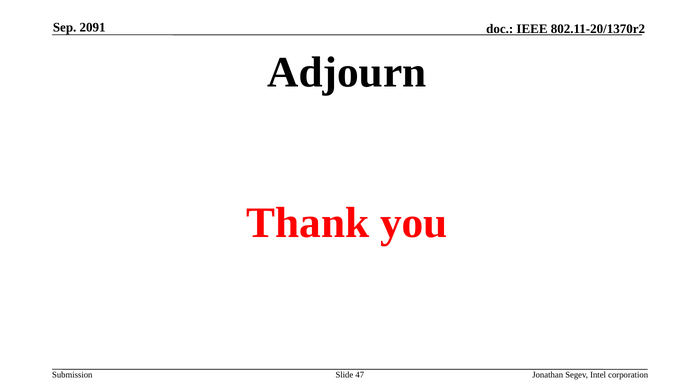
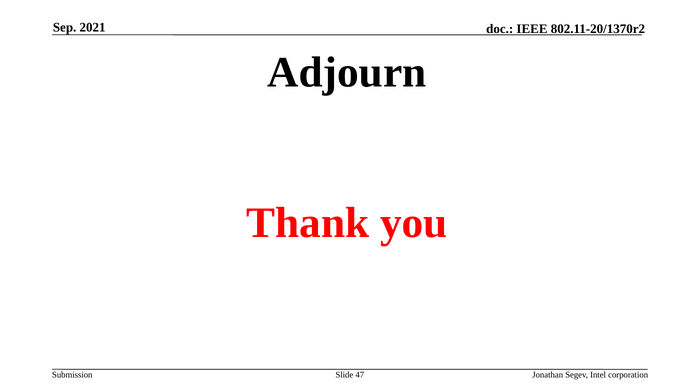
2091: 2091 -> 2021 (93, 28)
